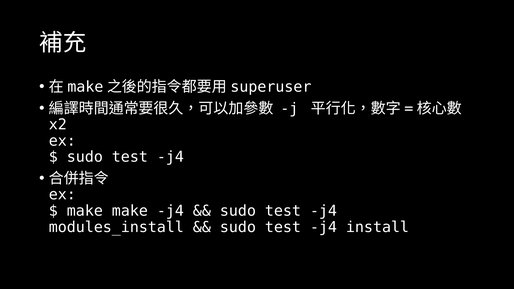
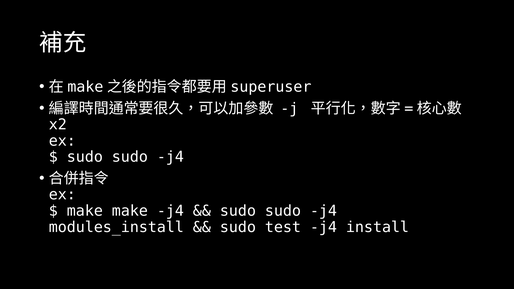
test: test -> sudo (130, 157)
test: test -> sudo (283, 211)
